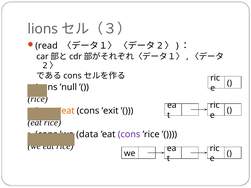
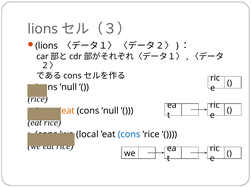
read: read -> lions (47, 46)
’exit: ’exit -> ’null (110, 111)
data: data -> local (87, 135)
cons colour: purple -> blue (129, 135)
